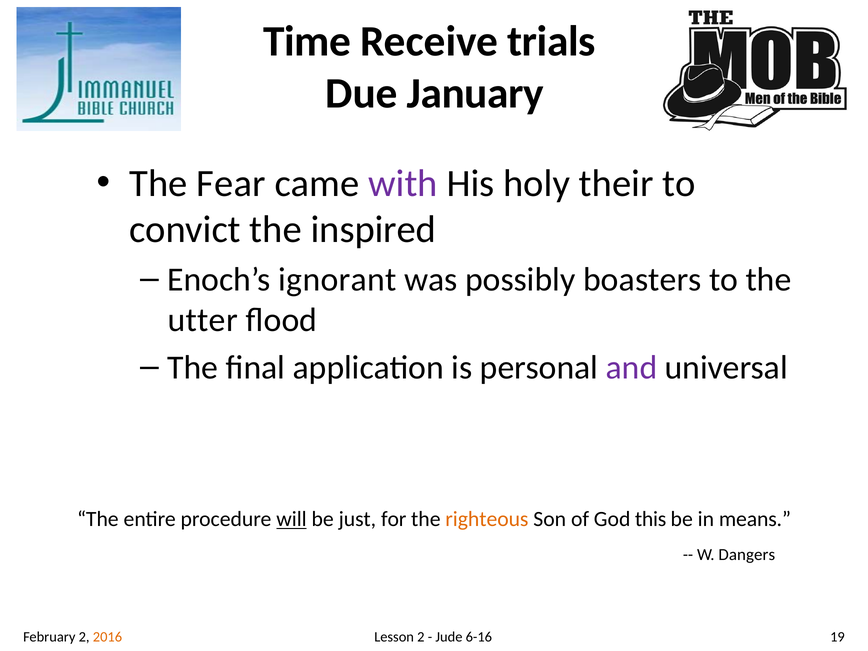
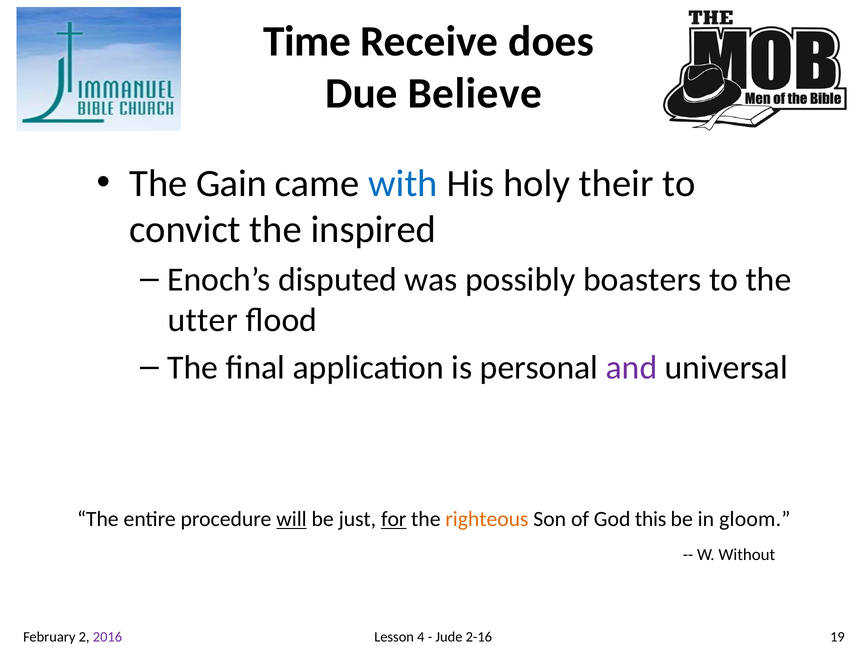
trials: trials -> does (551, 41)
January: January -> Believe (475, 93)
Fear: Fear -> Gain (231, 183)
with colour: purple -> blue (403, 183)
ignorant: ignorant -> disputed (338, 280)
for underline: none -> present (394, 519)
means: means -> gloom (755, 519)
Dangers: Dangers -> Without (747, 555)
2016 colour: orange -> purple (107, 637)
Lesson 2: 2 -> 4 (421, 637)
6-16: 6-16 -> 2-16 (479, 637)
